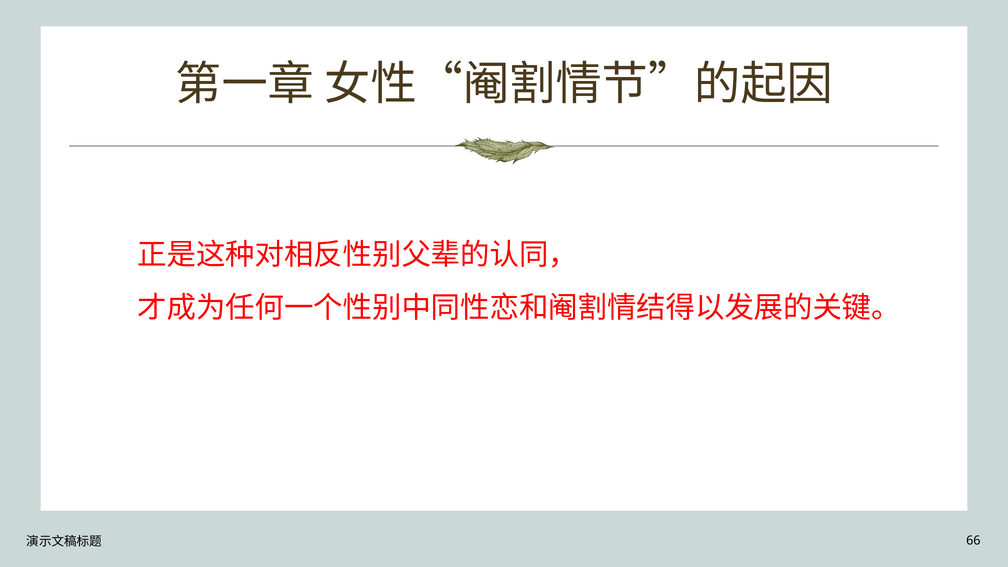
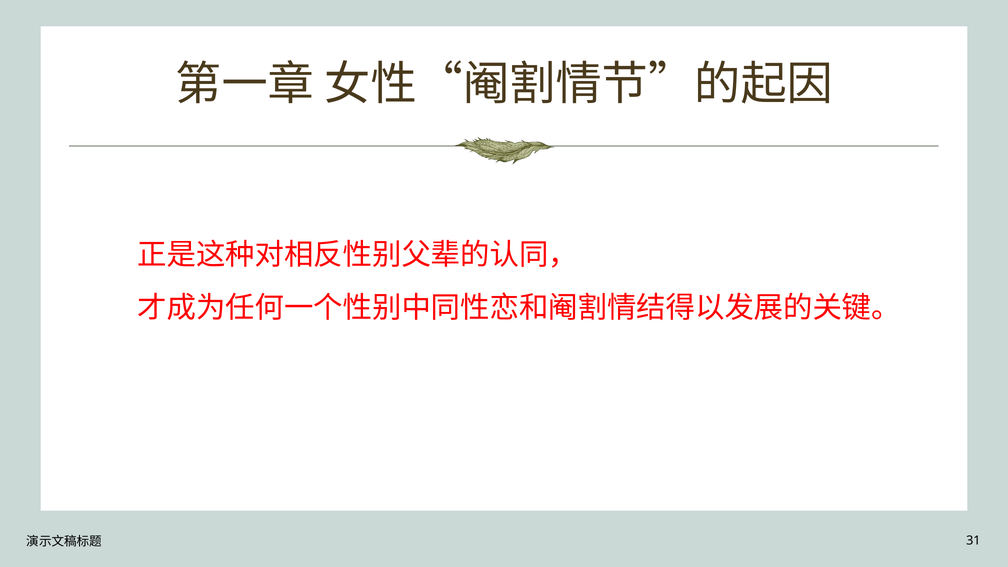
66: 66 -> 31 (973, 540)
